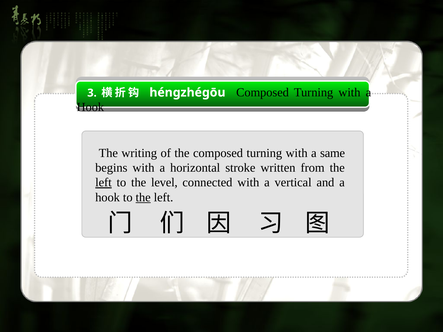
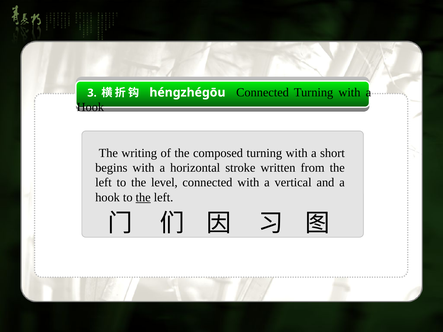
héngzhégōu Composed: Composed -> Connected (263, 93)
same: same -> short (332, 153)
left underline: present -> none (103, 183)
